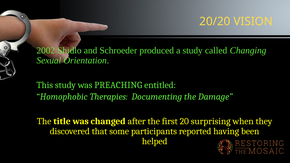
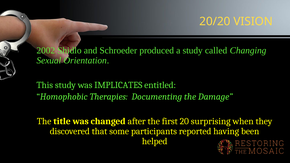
PREACHING: PREACHING -> IMPLICATES (118, 85)
